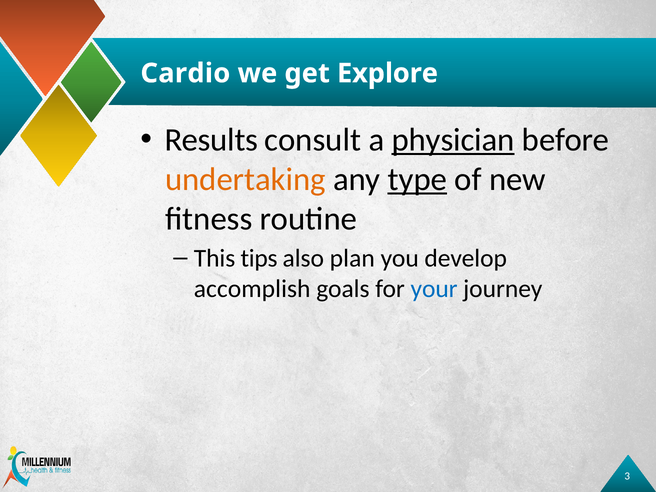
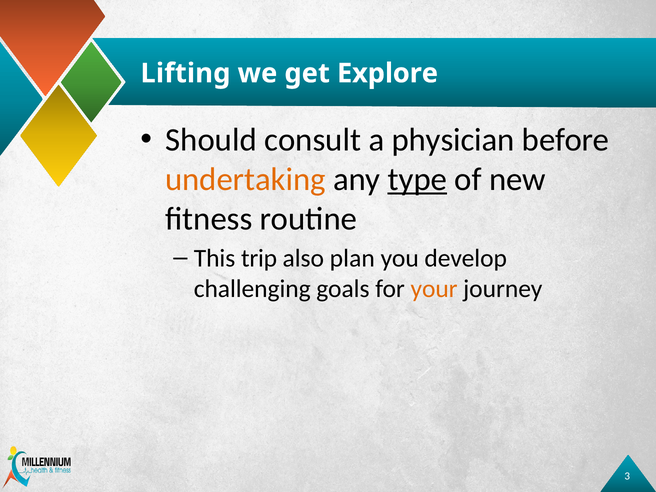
Cardio: Cardio -> Lifting (185, 73)
Results: Results -> Should (211, 140)
physician underline: present -> none (453, 140)
tips: tips -> trip (259, 258)
accomplish: accomplish -> challenging (252, 289)
your colour: blue -> orange (434, 289)
